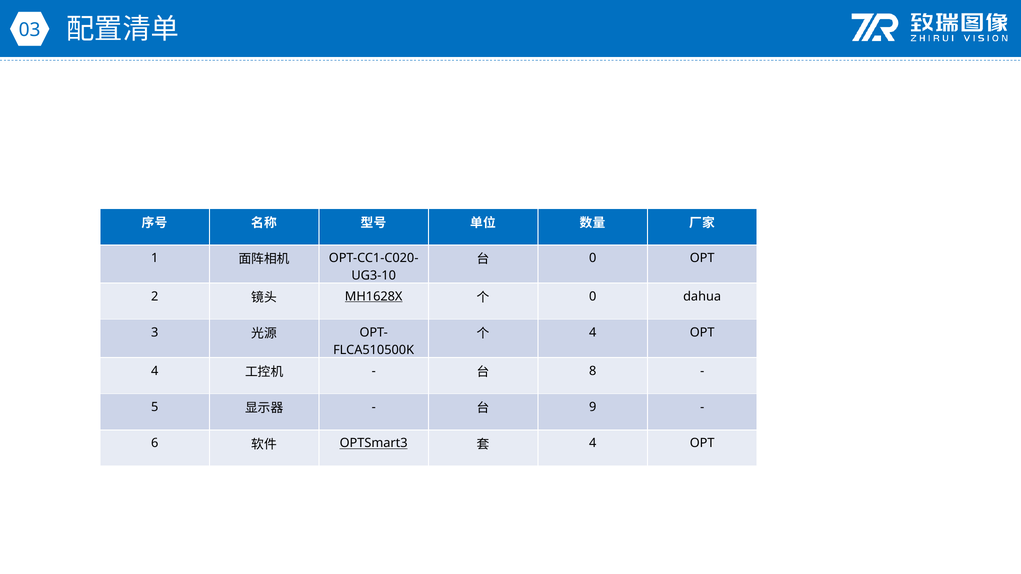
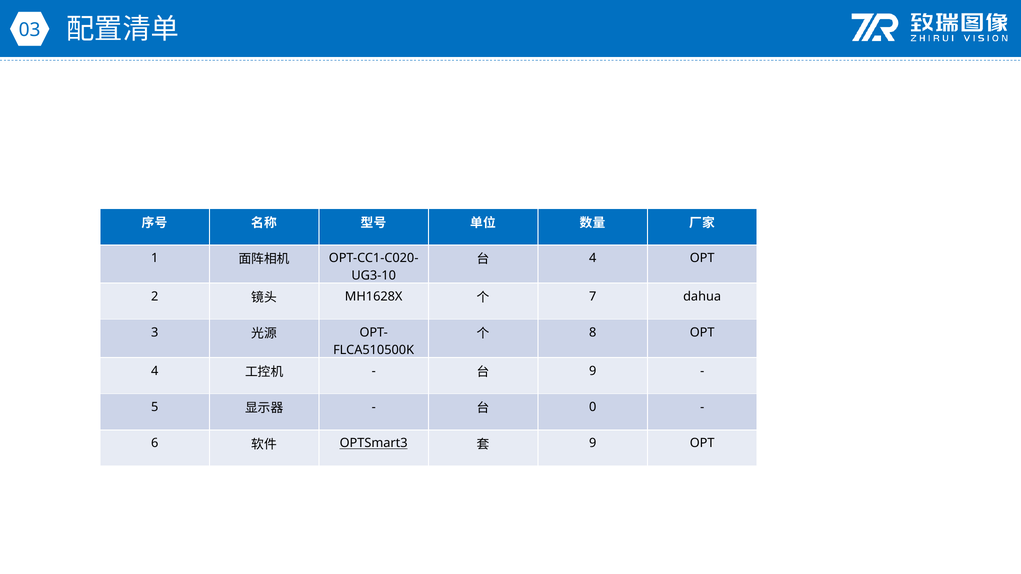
0: 0 -> 4 (593, 258)
MH1628X underline: present -> none (374, 297)
0: 0 -> 7 (593, 297)
4: 4 -> 8 (593, 333)
8: 8 -> 9 (593, 371)
9: 9 -> 0 (593, 407)
4: 4 -> 9 (593, 443)
